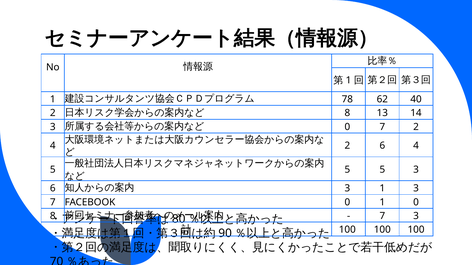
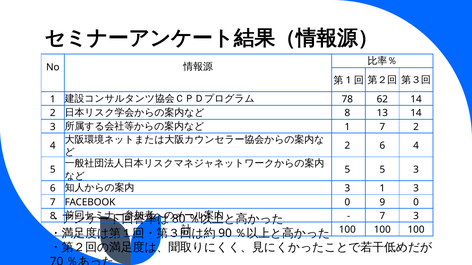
62 40: 40 -> 14 (416, 99)
0: 0 -> 1 (347, 127)
0 1: 1 -> 9 (382, 202)
